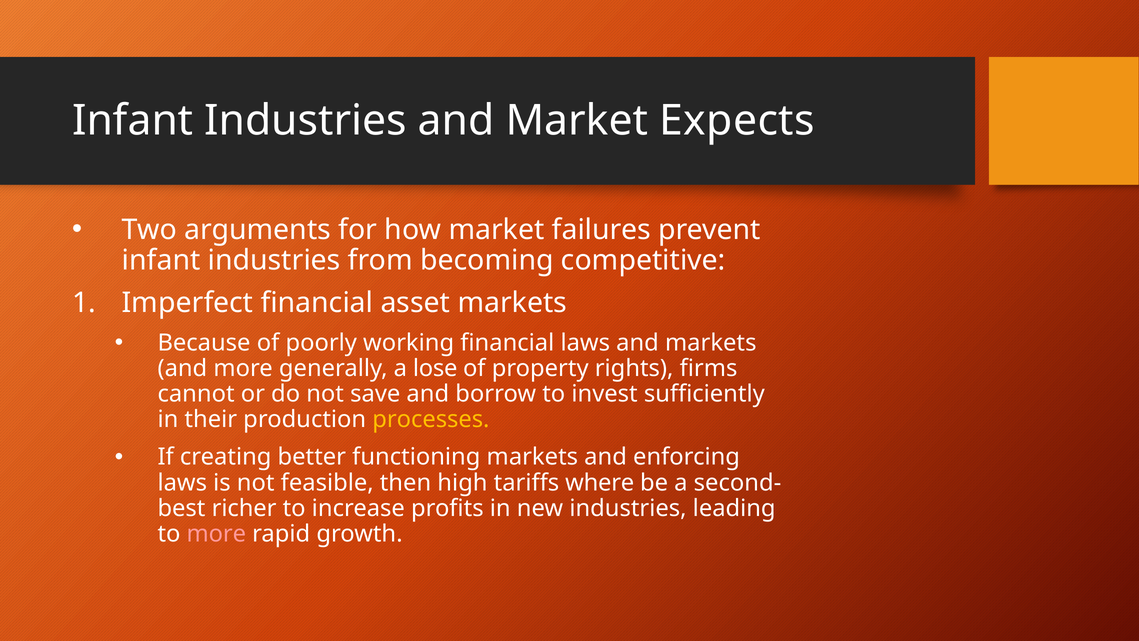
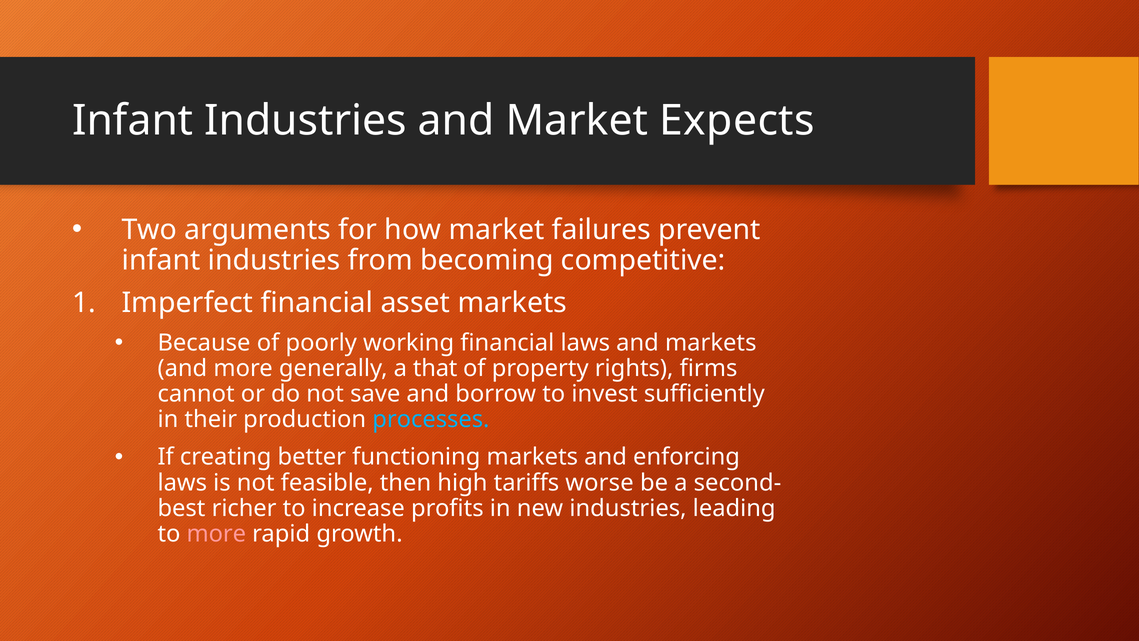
lose: lose -> that (435, 368)
processes colour: yellow -> light blue (431, 419)
where: where -> worse (600, 483)
